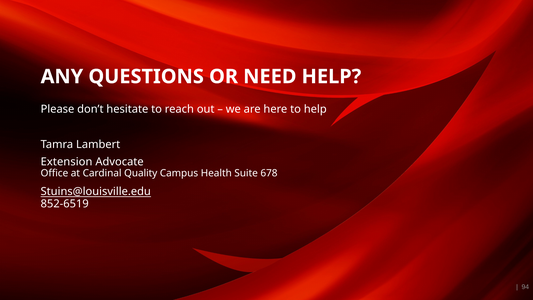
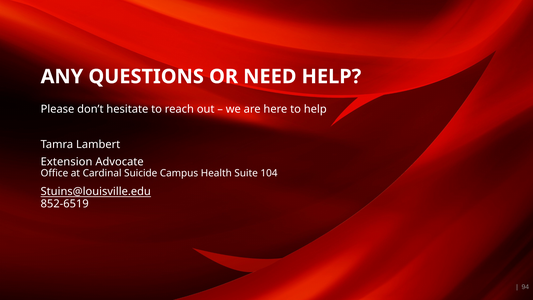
Quality: Quality -> Suicide (141, 173)
678: 678 -> 104 (269, 173)
